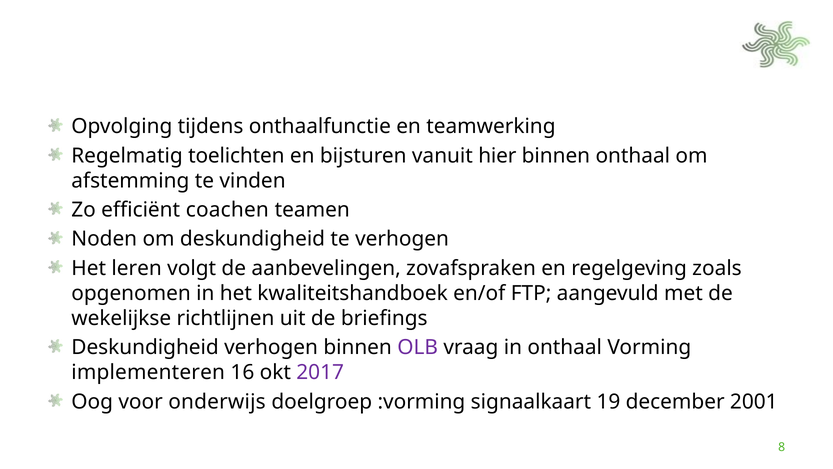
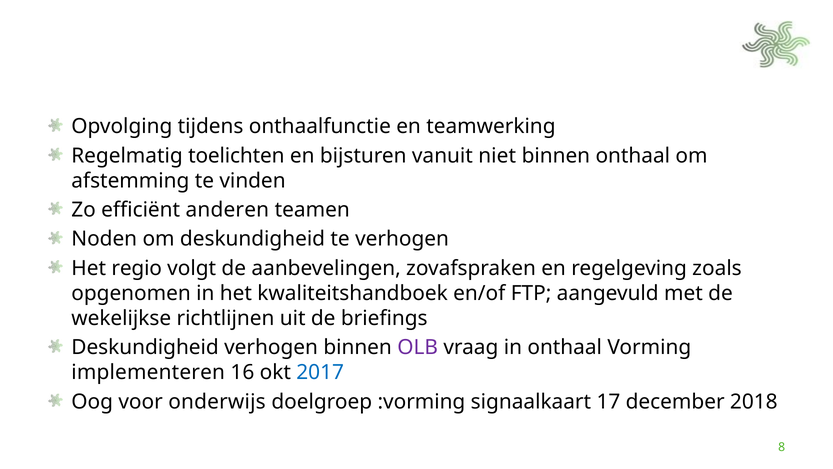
hier: hier -> niet (497, 156)
coachen: coachen -> anderen (227, 210)
leren: leren -> regio (137, 268)
2017 colour: purple -> blue (320, 372)
19: 19 -> 17 (608, 401)
2001: 2001 -> 2018 (754, 401)
